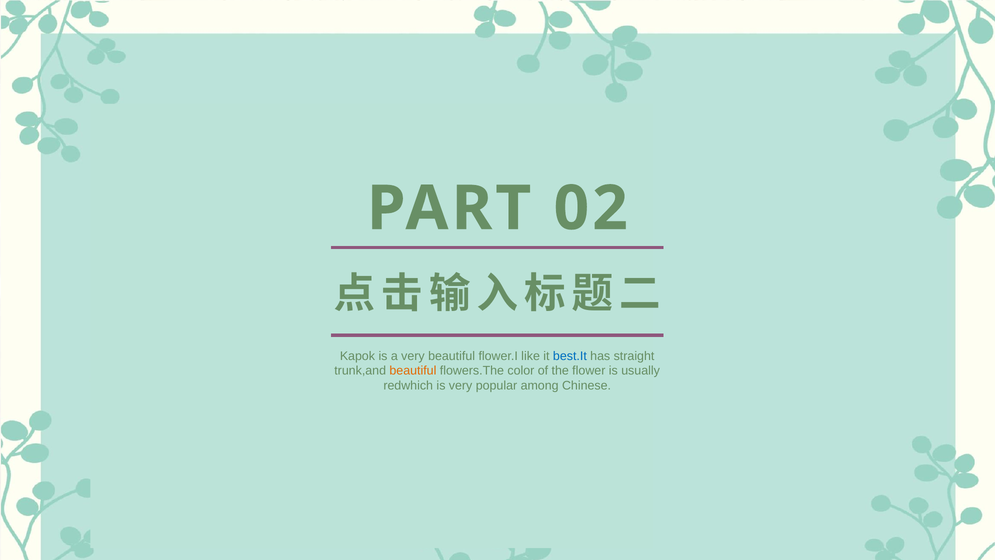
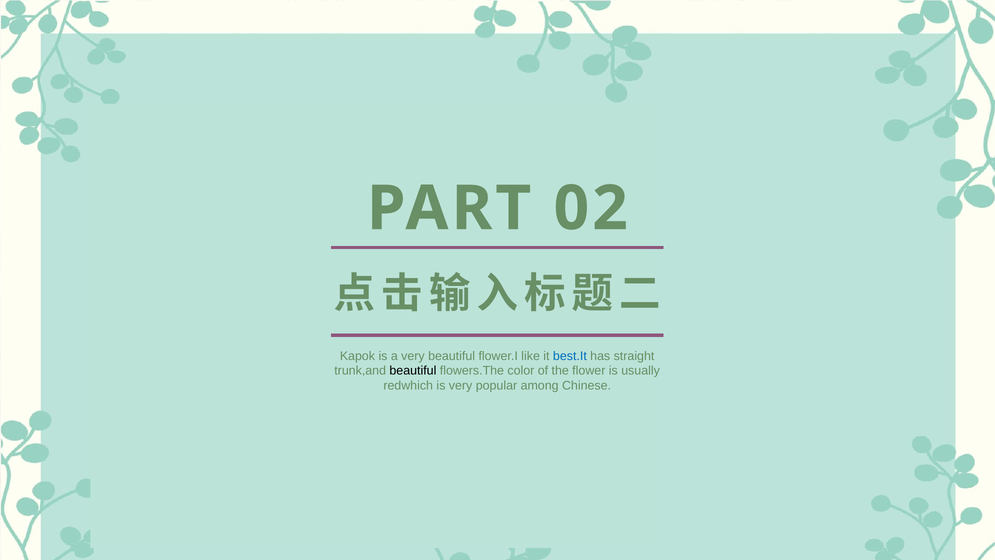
beautiful colour: orange -> black (413, 371)
